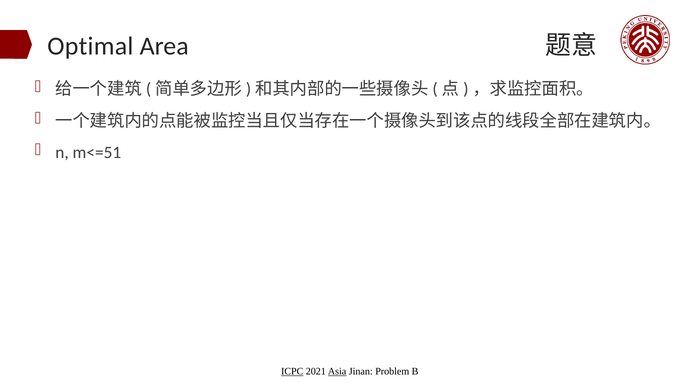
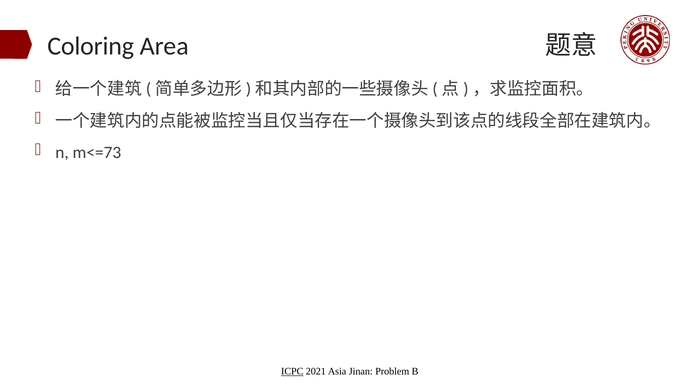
Optimal: Optimal -> Coloring (91, 46)
m<=51: m<=51 -> m<=73 (97, 152)
Asia underline: present -> none (337, 372)
